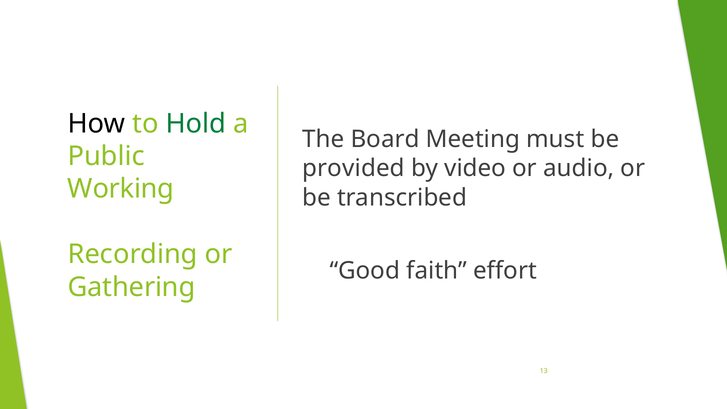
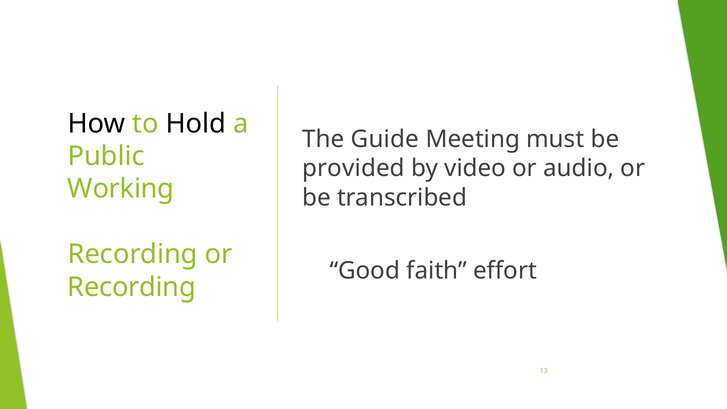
Hold colour: green -> black (196, 123)
Board: Board -> Guide (385, 139)
Gathering: Gathering -> Recording (132, 287)
